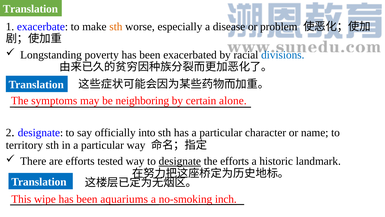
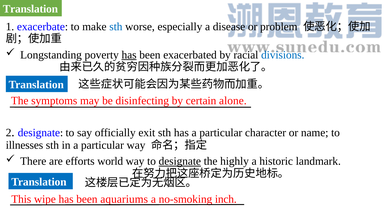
sth colour: orange -> blue (116, 26)
has underline: none -> present (129, 55)
neighboring: neighboring -> disinfecting (142, 100)
into: into -> exit (147, 132)
territory: territory -> illnesses (24, 145)
tested: tested -> world (110, 161)
the efforts: efforts -> highly (235, 161)
